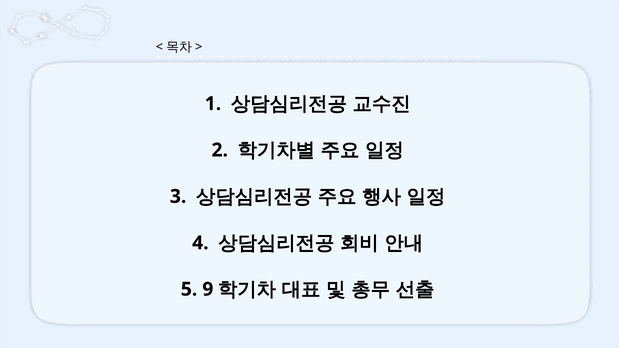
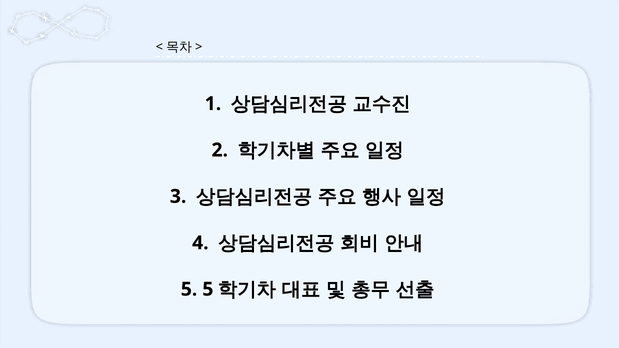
5 9: 9 -> 5 (208, 289)
